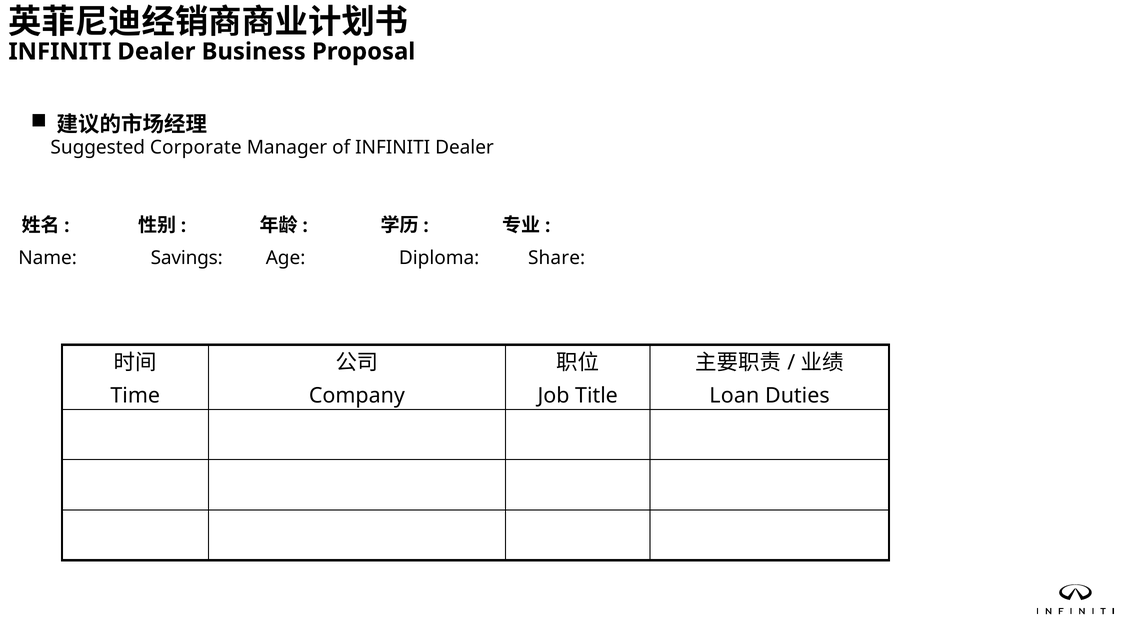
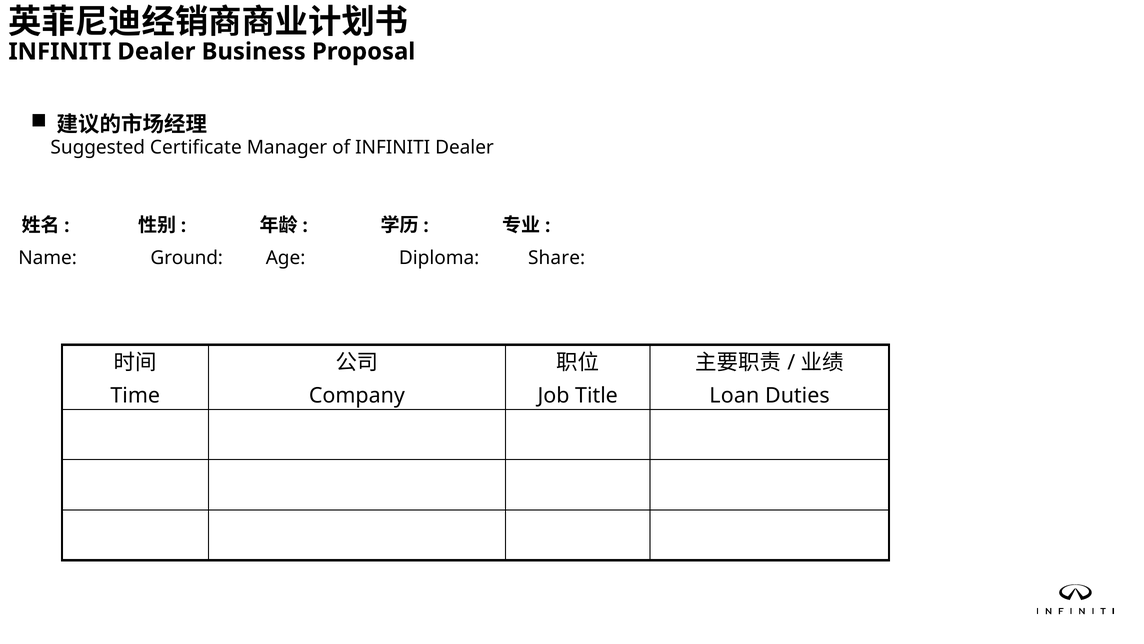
Corporate: Corporate -> Certificate (196, 147)
Savings: Savings -> Ground (187, 258)
